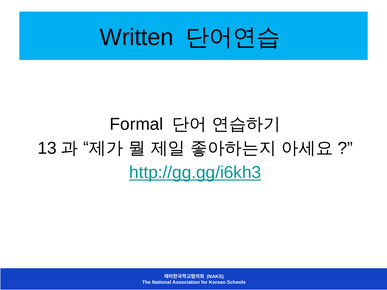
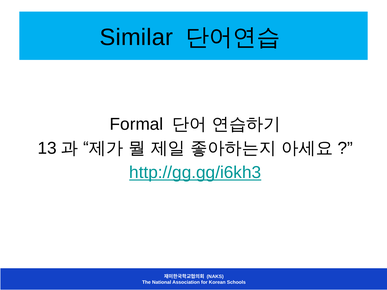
Written: Written -> Similar (136, 37)
